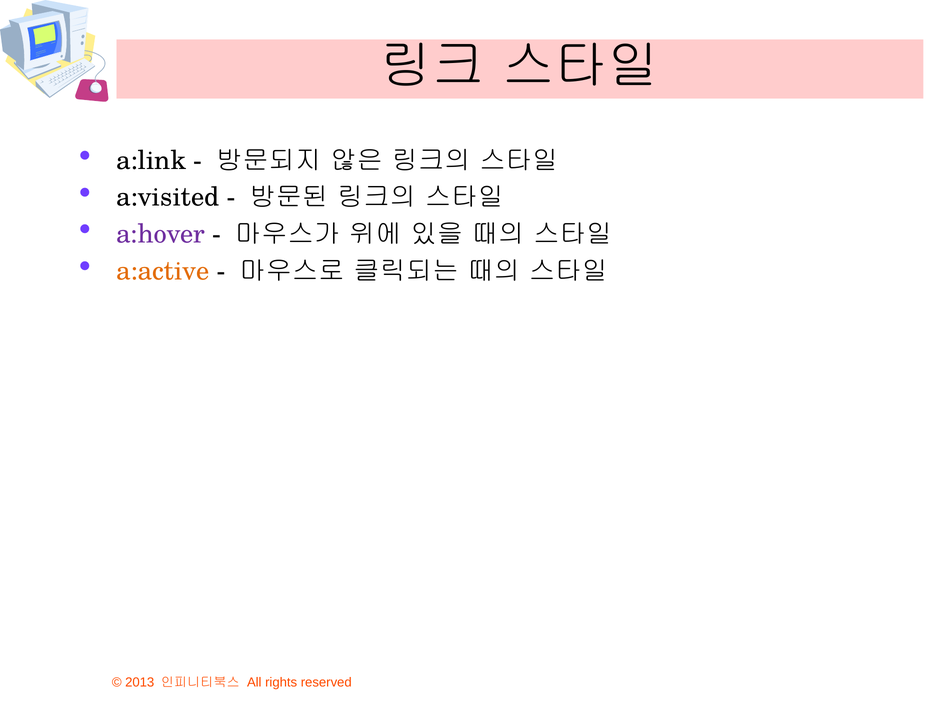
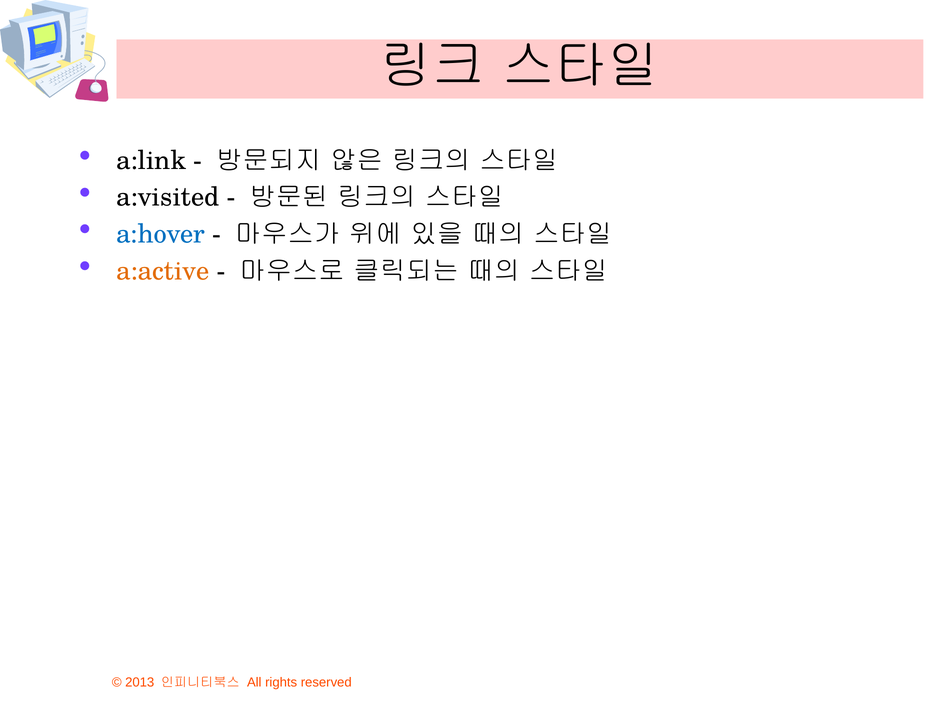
a:hover colour: purple -> blue (161, 234)
